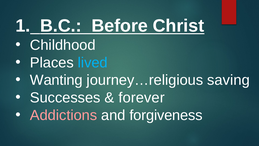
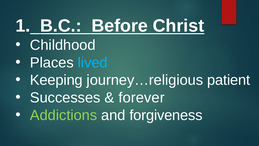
Wanting: Wanting -> Keeping (56, 80)
saving: saving -> patient (229, 80)
Addictions colour: pink -> light green (64, 115)
